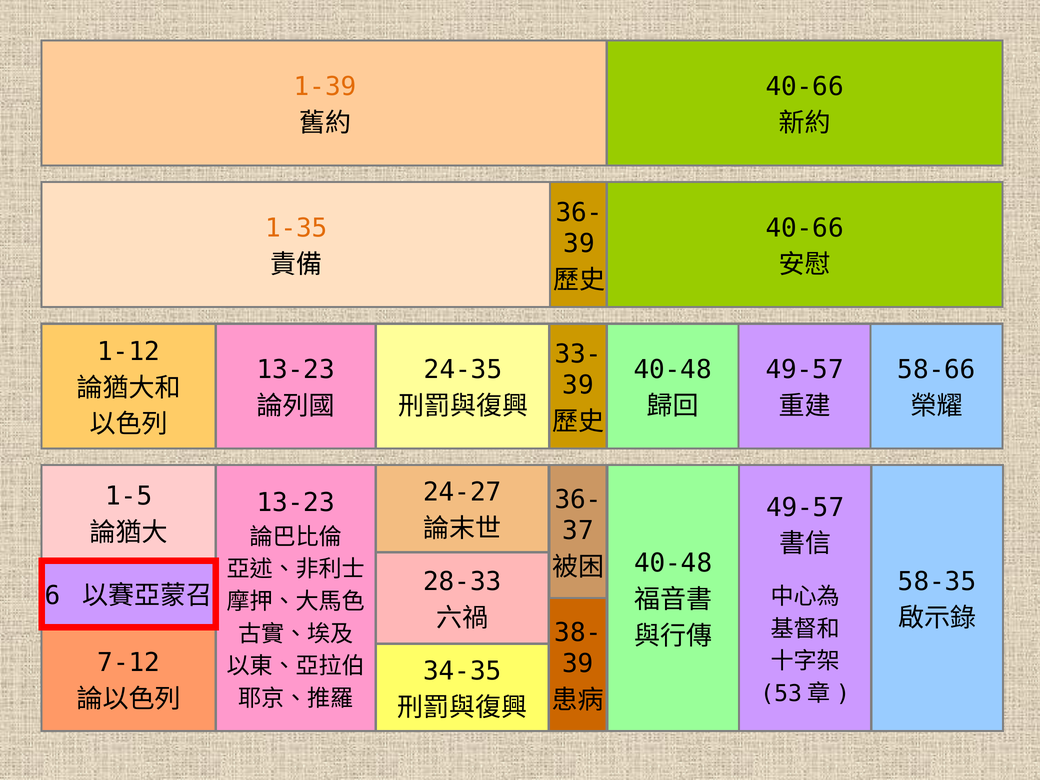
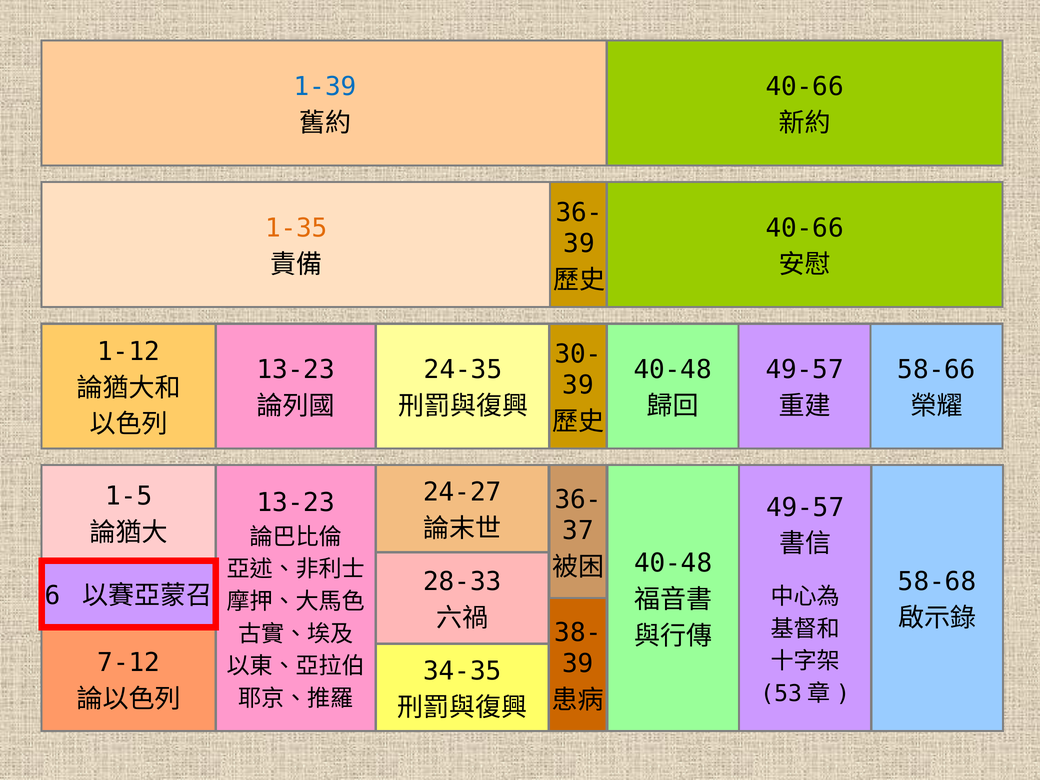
1-39 colour: orange -> blue (325, 87)
33-: 33- -> 30- (578, 354)
58-35: 58-35 -> 58-68 (937, 582)
